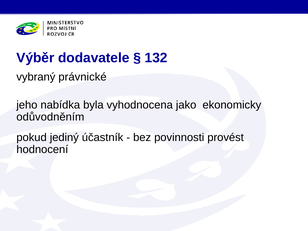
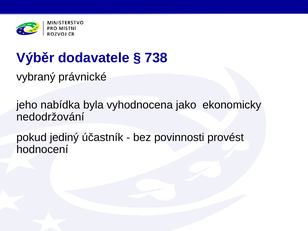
132: 132 -> 738 (156, 58)
odůvodněním: odůvodněním -> nedodržování (50, 117)
